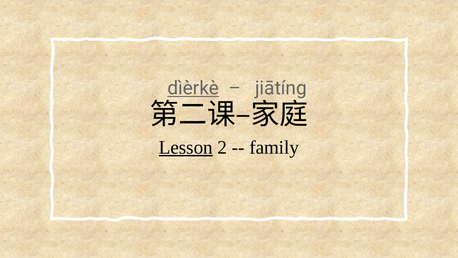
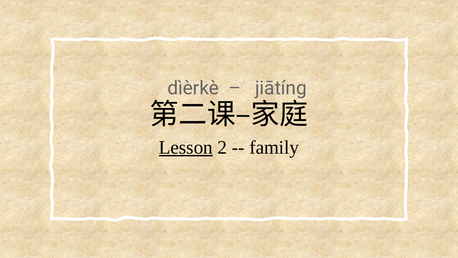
dìèrkè underline: present -> none (193, 88)
